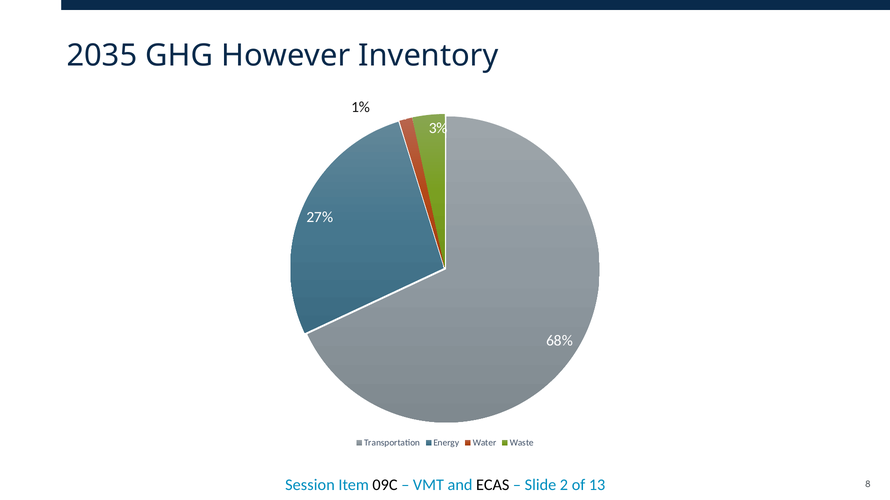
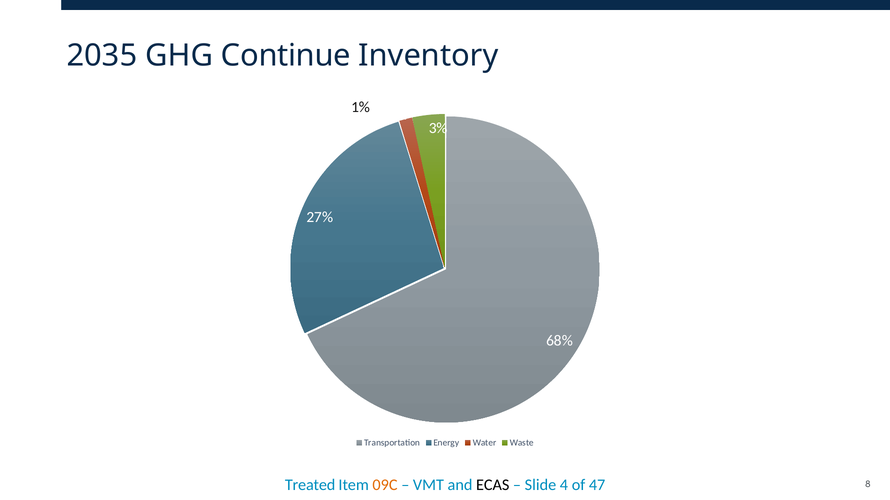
However: However -> Continue (286, 55)
Session: Session -> Treated (310, 485)
09C colour: black -> orange (385, 485)
2: 2 -> 4 (564, 485)
13: 13 -> 47 (597, 485)
